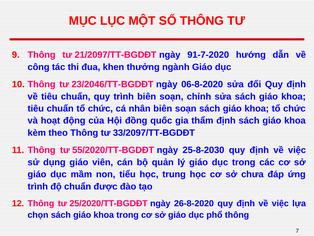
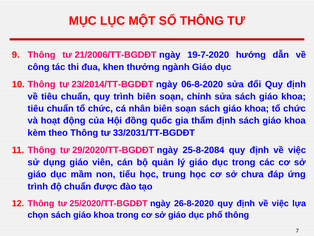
21/2097/TT-BGDĐT: 21/2097/TT-BGDĐT -> 21/2006/TT-BGDĐT (116, 55)
91-7-2020: 91-7-2020 -> 19-7-2020 (208, 55)
23/2046/TT-BGDĐT: 23/2046/TT-BGDĐT -> 23/2014/TT-BGDĐT (113, 84)
33/2097/TT-BGDĐT: 33/2097/TT-BGDĐT -> 33/2031/TT-BGDĐT (154, 133)
55/2020/TT-BGDĐT: 55/2020/TT-BGDĐT -> 29/2020/TT-BGDĐT (113, 150)
25-8-2030: 25-8-2030 -> 25-8-2084 (203, 150)
